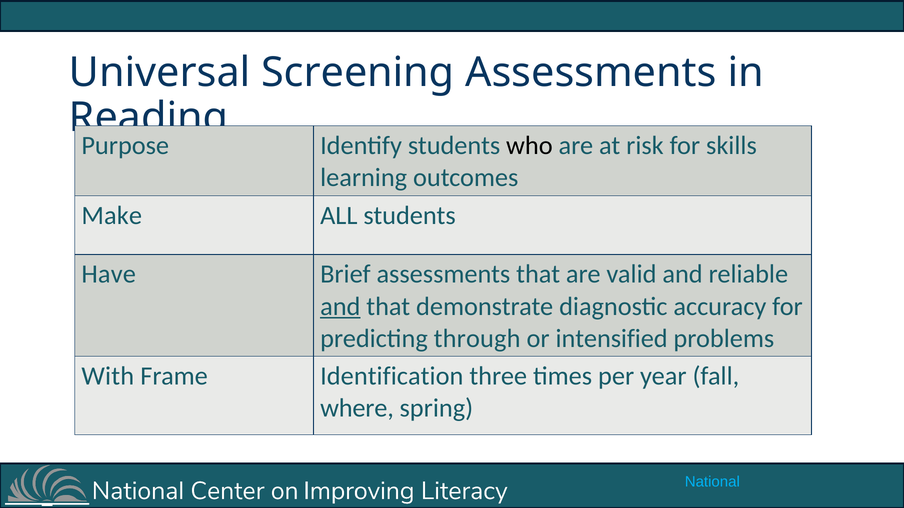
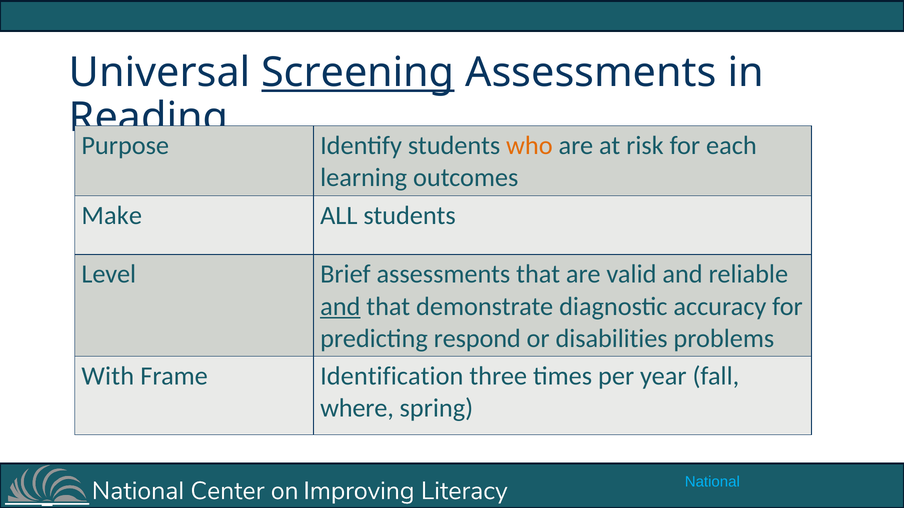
Screening underline: none -> present (358, 73)
who colour: black -> orange (529, 146)
skills: skills -> each (731, 146)
Have: Have -> Level (109, 275)
through: through -> respond (477, 339)
intensified: intensified -> disabilities (612, 339)
